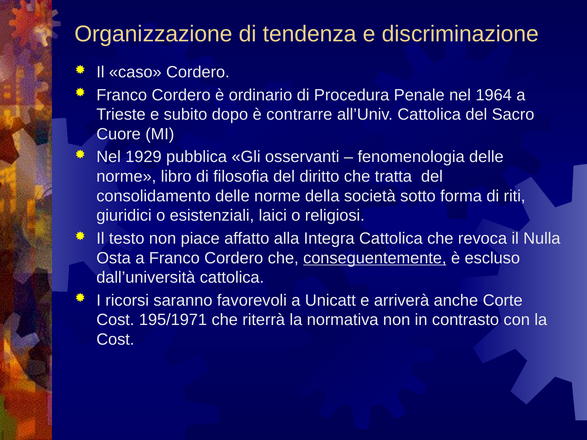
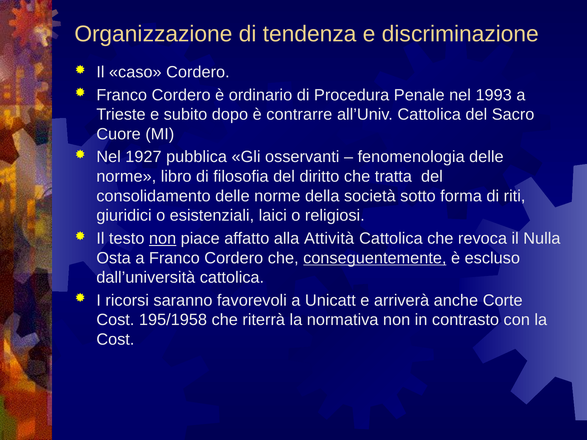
1964: 1964 -> 1993 (494, 95)
1929: 1929 -> 1927 (143, 157)
non underline: none -> present (163, 239)
Integra: Integra -> Attività (329, 239)
195/1971: 195/1971 -> 195/1958 (173, 320)
